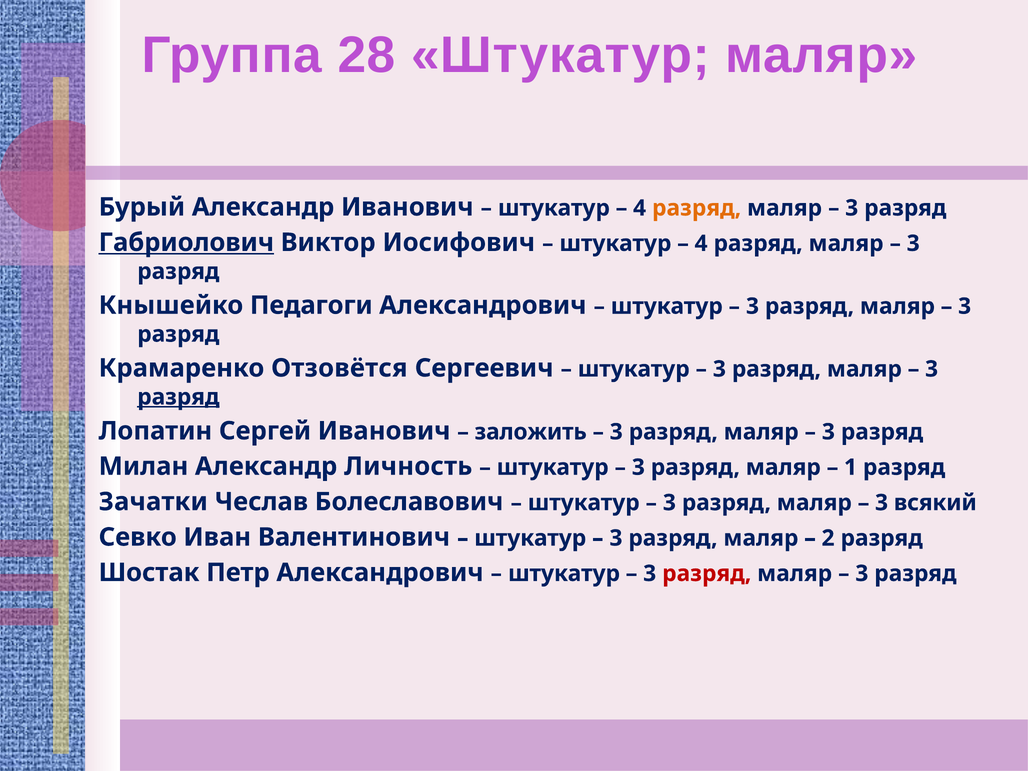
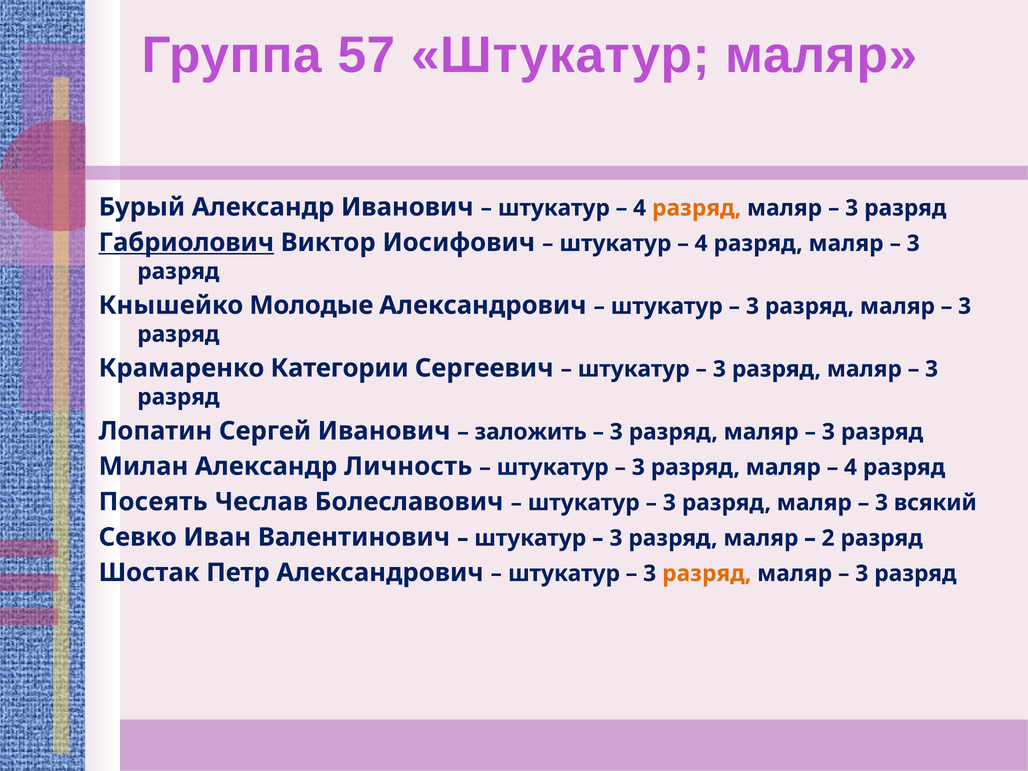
28: 28 -> 57 (366, 56)
Педагоги: Педагоги -> Молодые (311, 305)
Отзовётся: Отзовётся -> Категории (340, 368)
разряд underline: present -> none (178, 397)
1: 1 -> 4 (850, 467)
Зачатки: Зачатки -> Посеять (153, 502)
разряд colour: red -> orange (707, 574)
